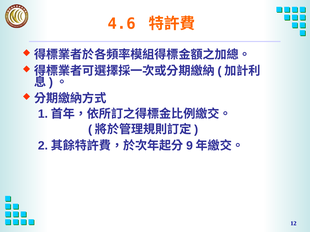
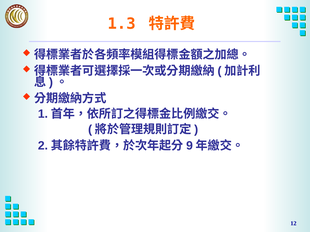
4.6: 4.6 -> 1.3 (122, 24)
